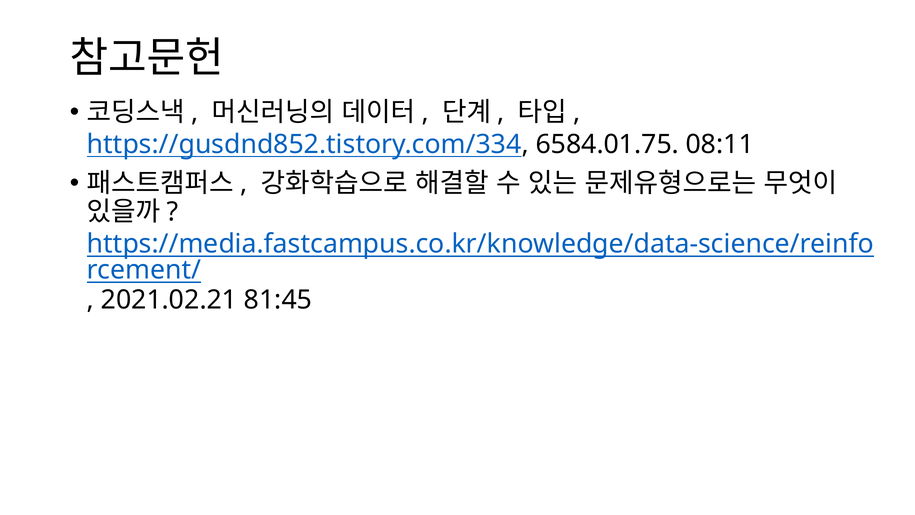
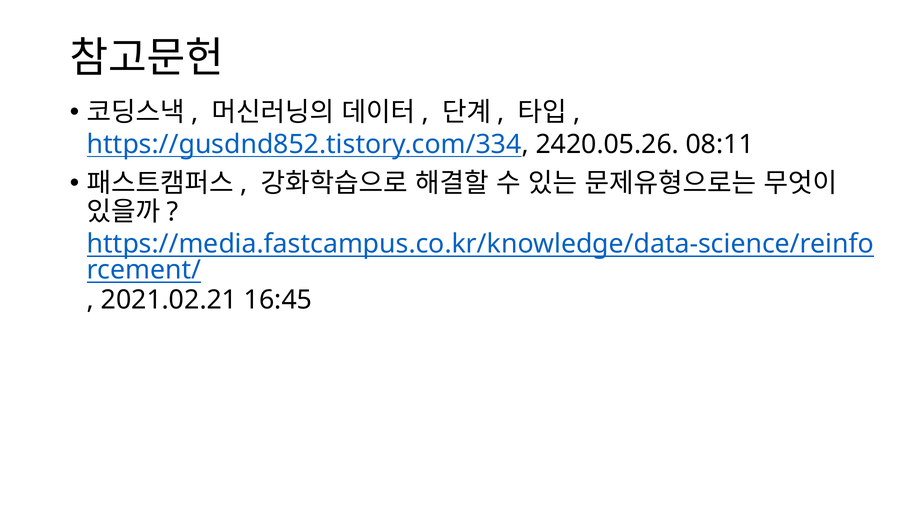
6584.01.75: 6584.01.75 -> 2420.05.26 (607, 144)
81:45: 81:45 -> 16:45 (278, 300)
